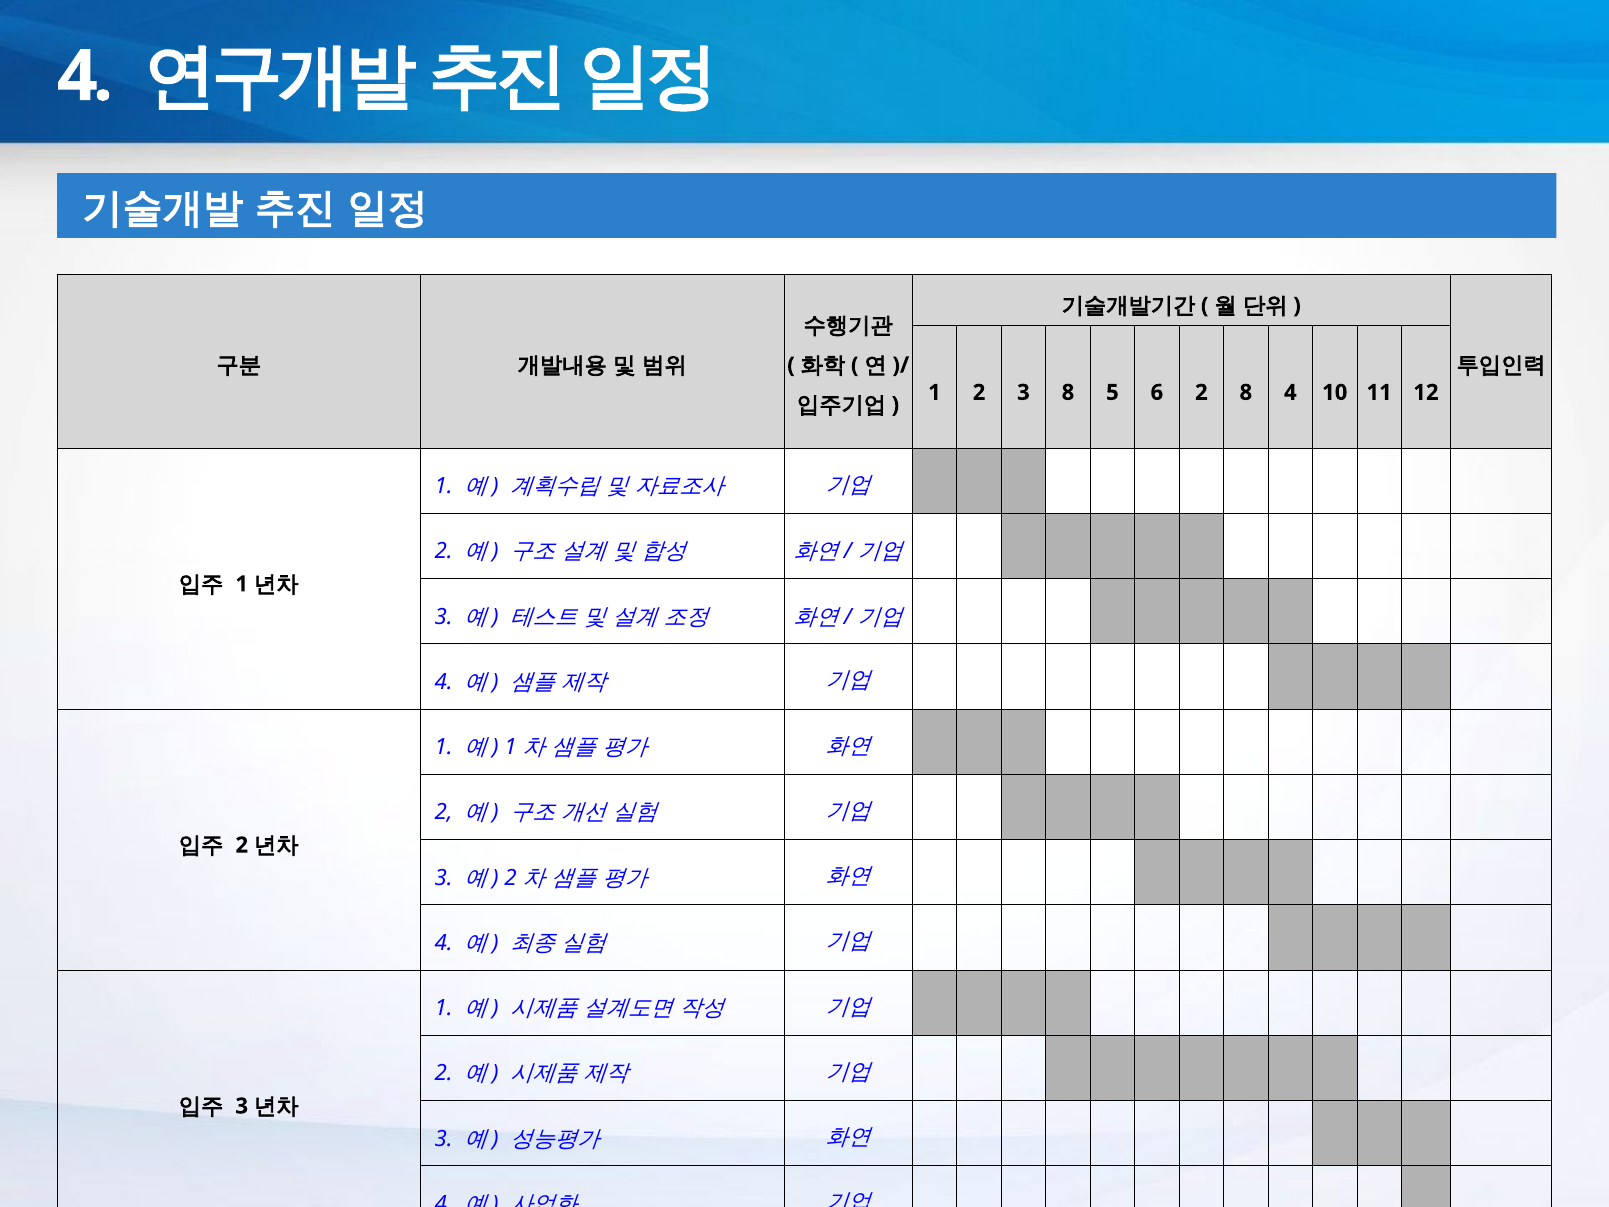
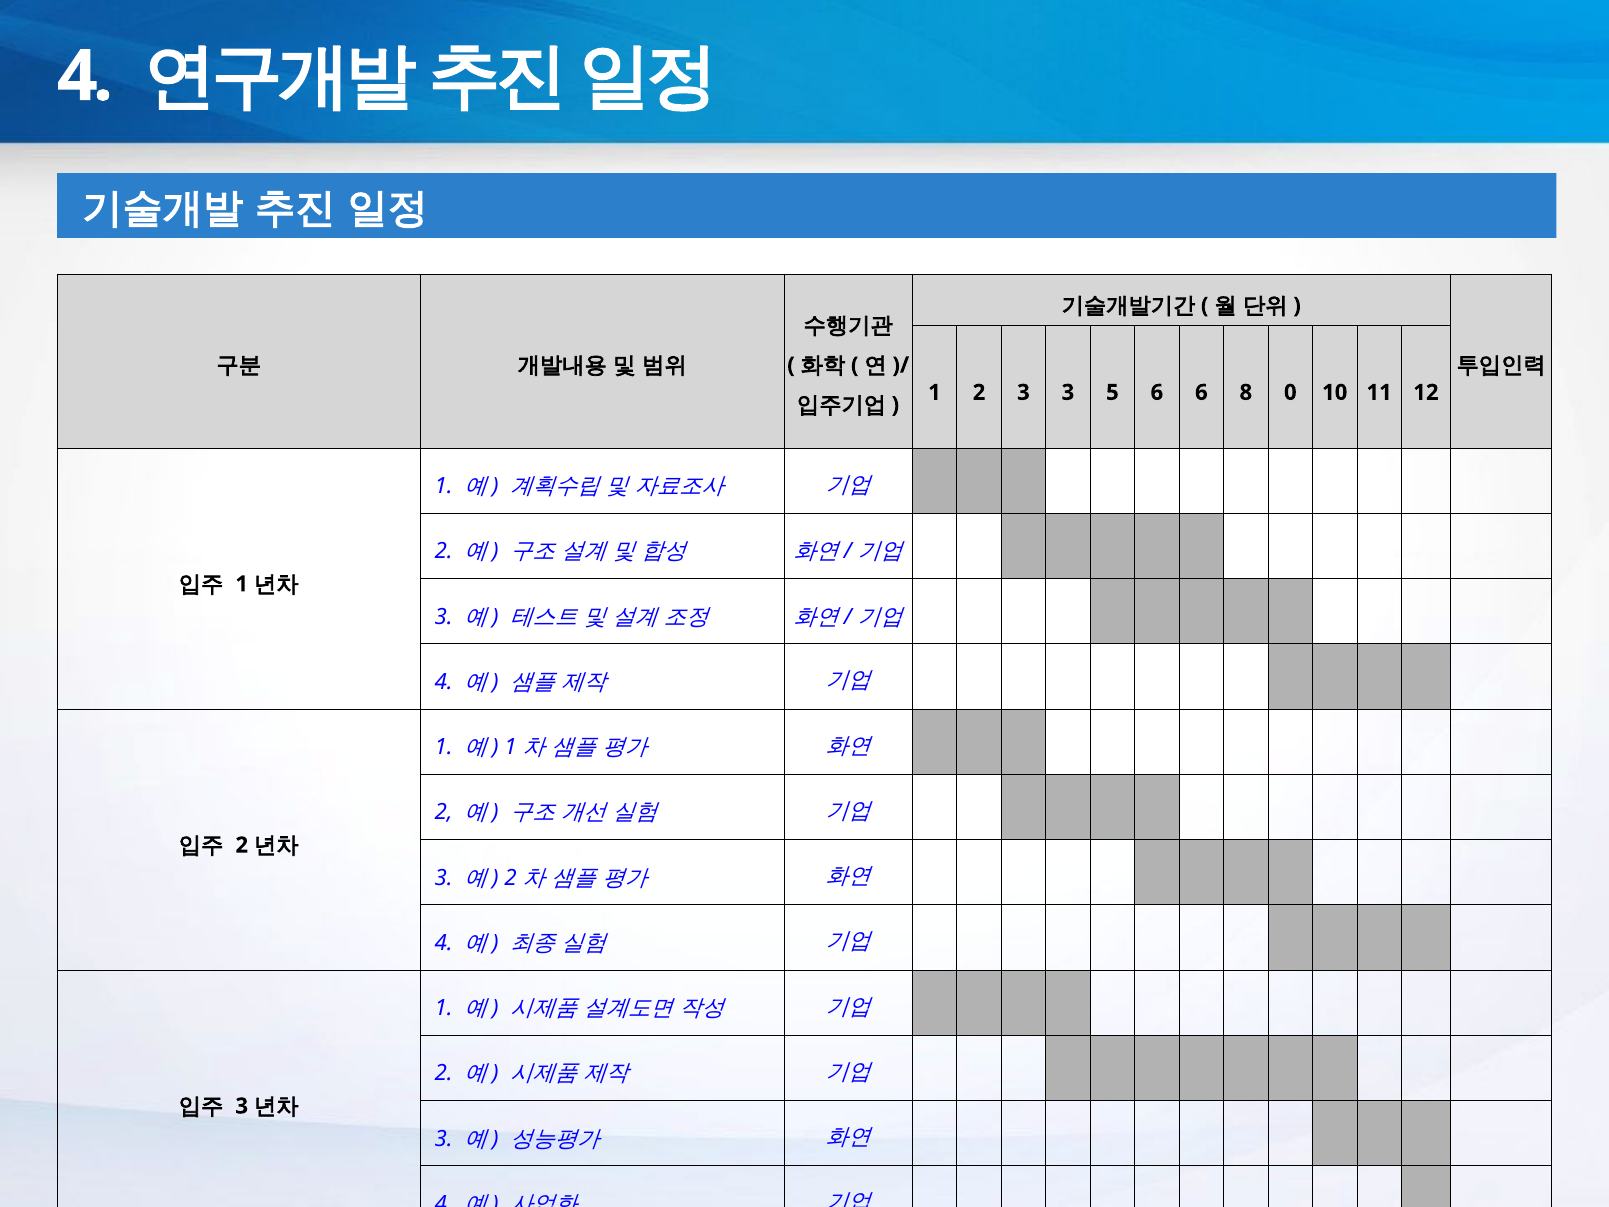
3 8: 8 -> 3 (1068, 392)
6 2: 2 -> 6 (1201, 392)
8 4: 4 -> 0 (1290, 392)
